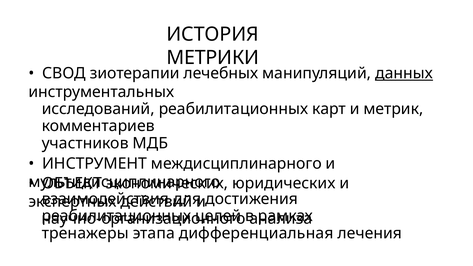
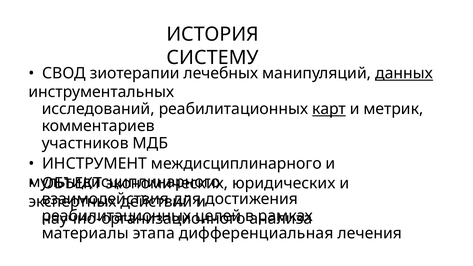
МЕТРИКИ: МЕТРИКИ -> СИСТЕМУ (213, 58)
карт underline: none -> present (329, 109)
тренажеры: тренажеры -> материалы (85, 233)
